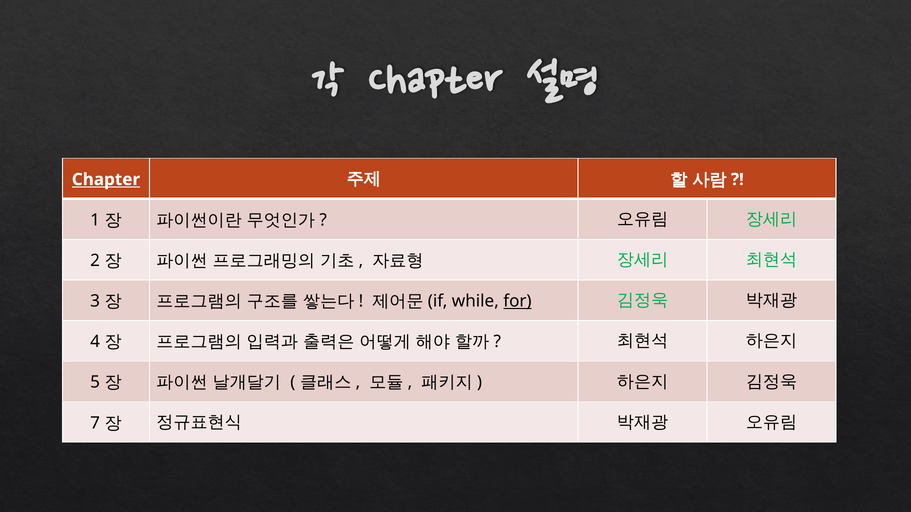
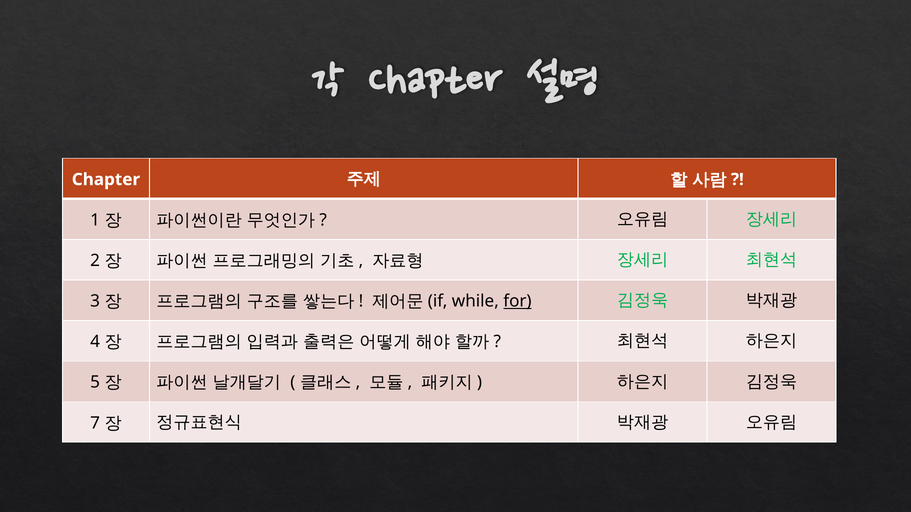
Chapter underline: present -> none (106, 180)
